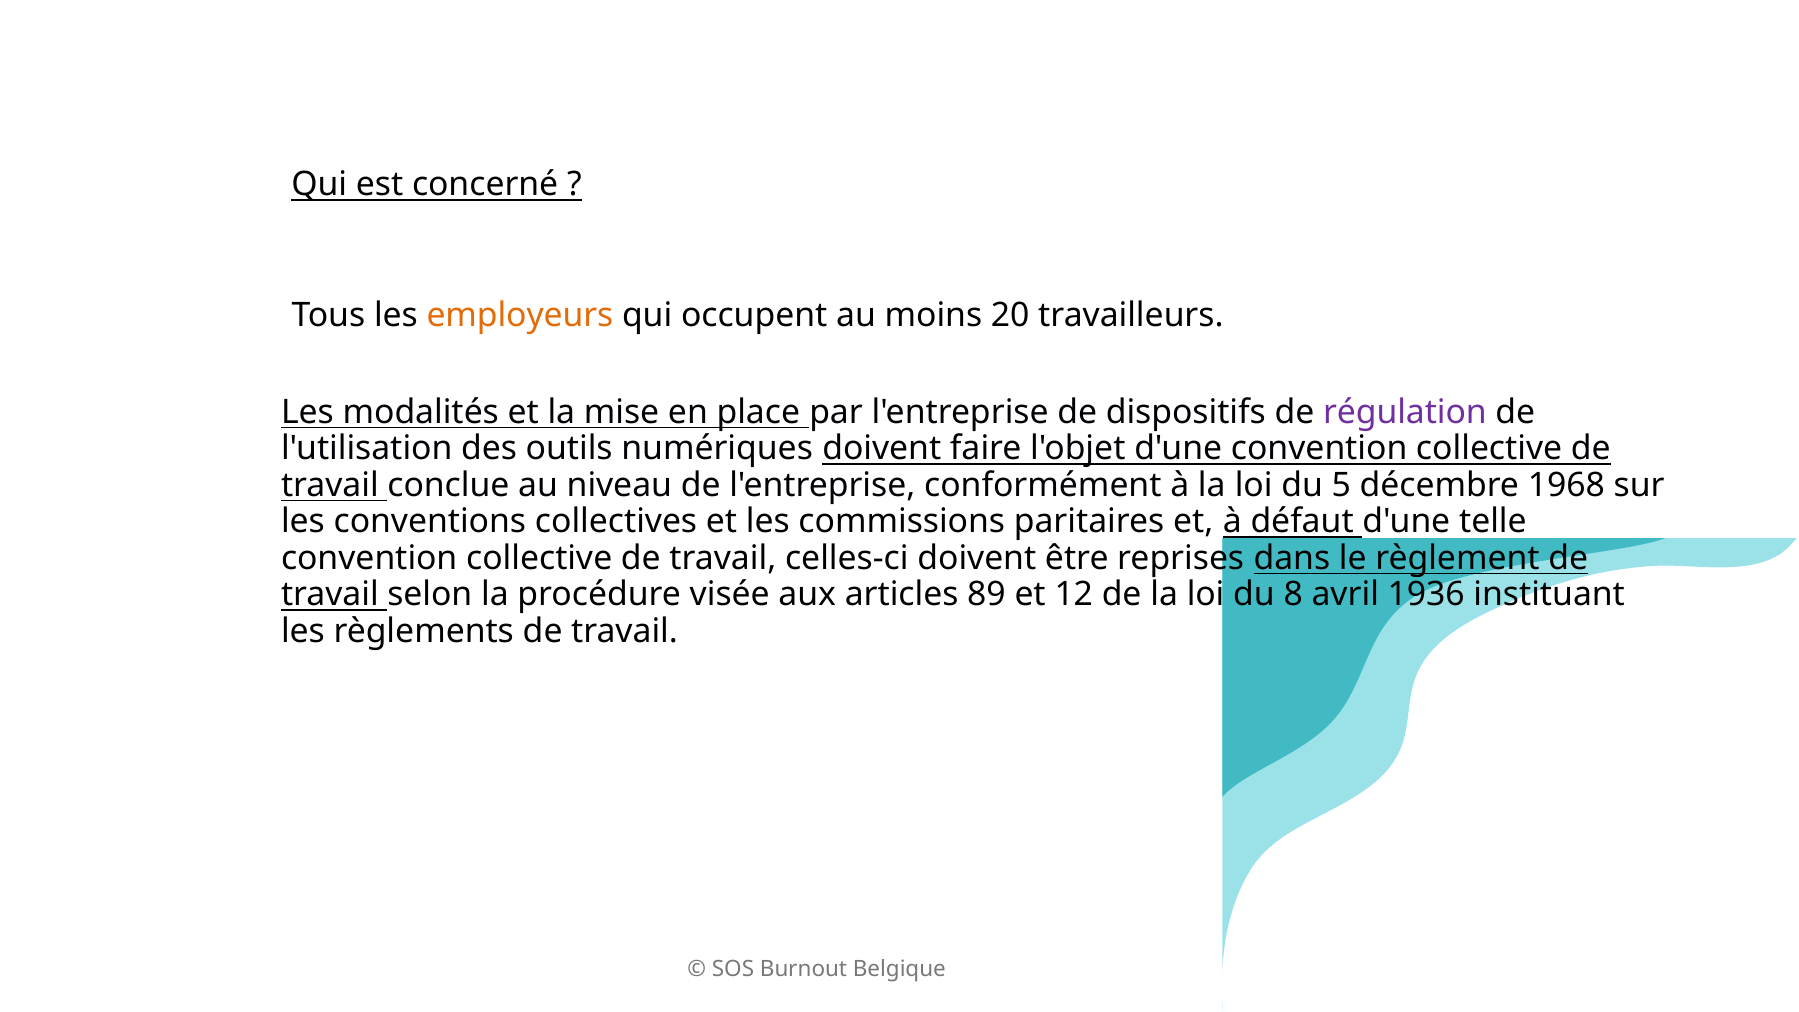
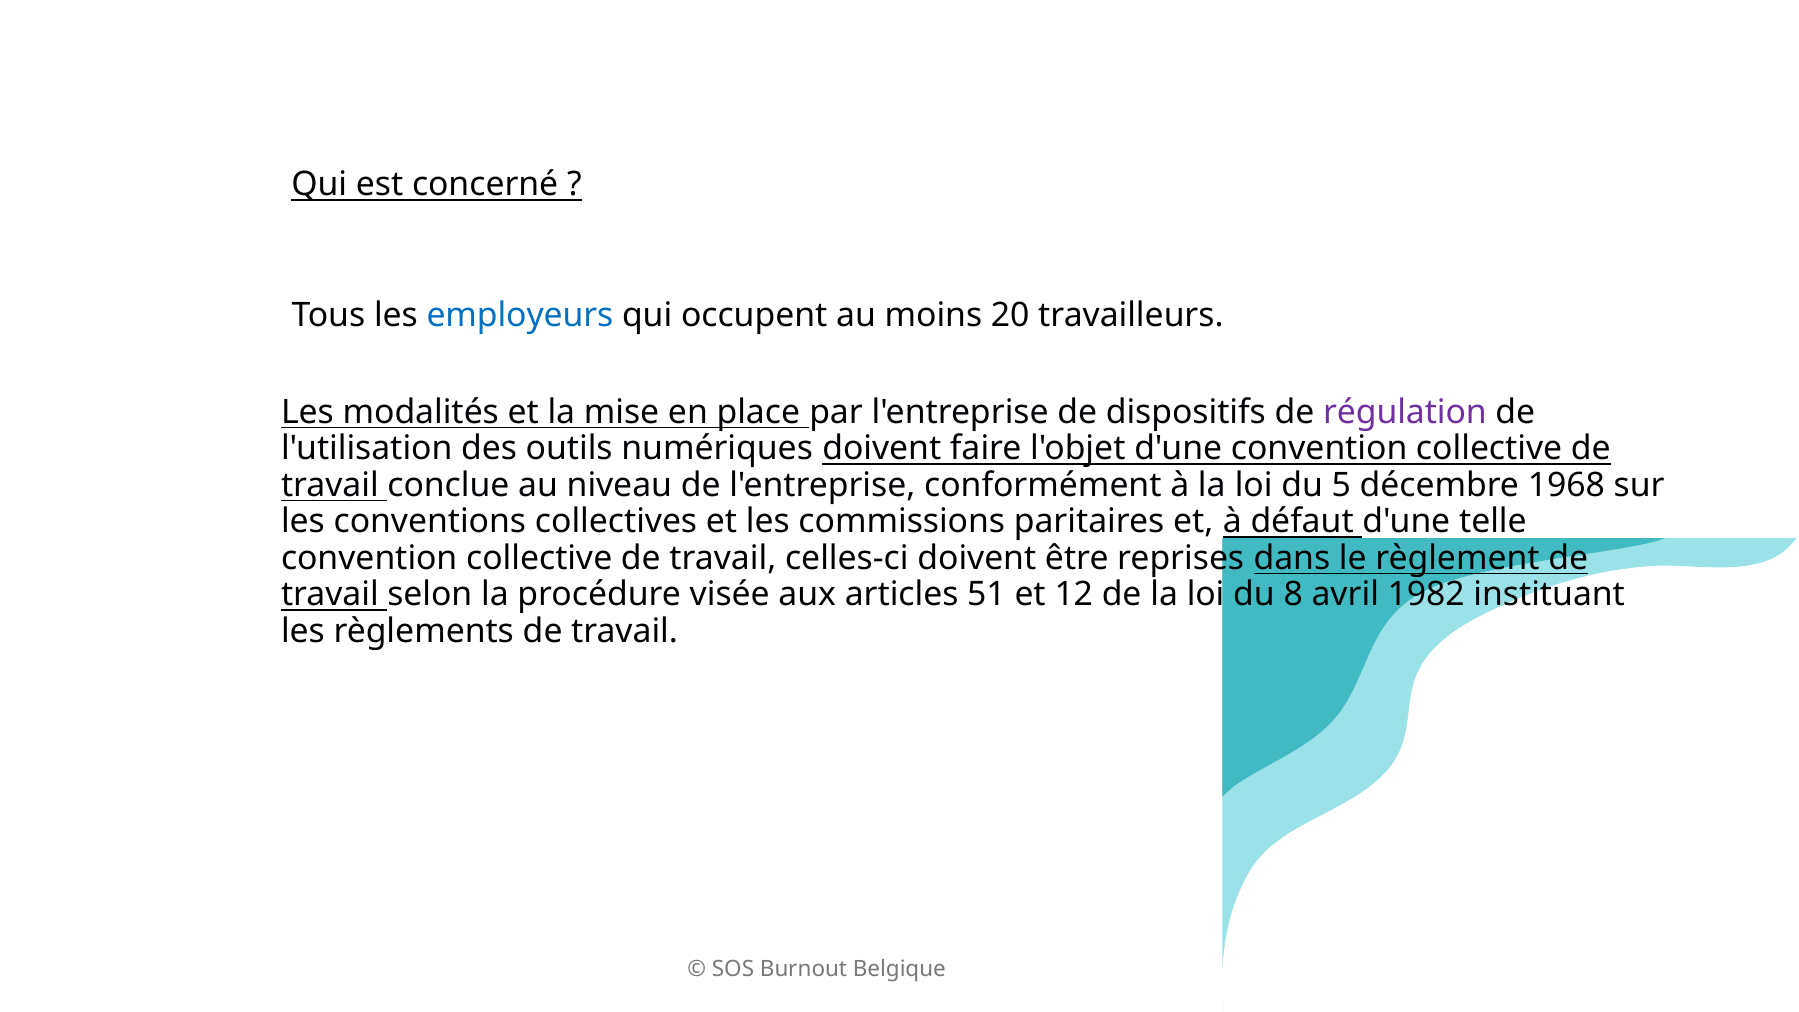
employeurs colour: orange -> blue (520, 316)
89: 89 -> 51 (986, 595)
1936: 1936 -> 1982 (1426, 595)
